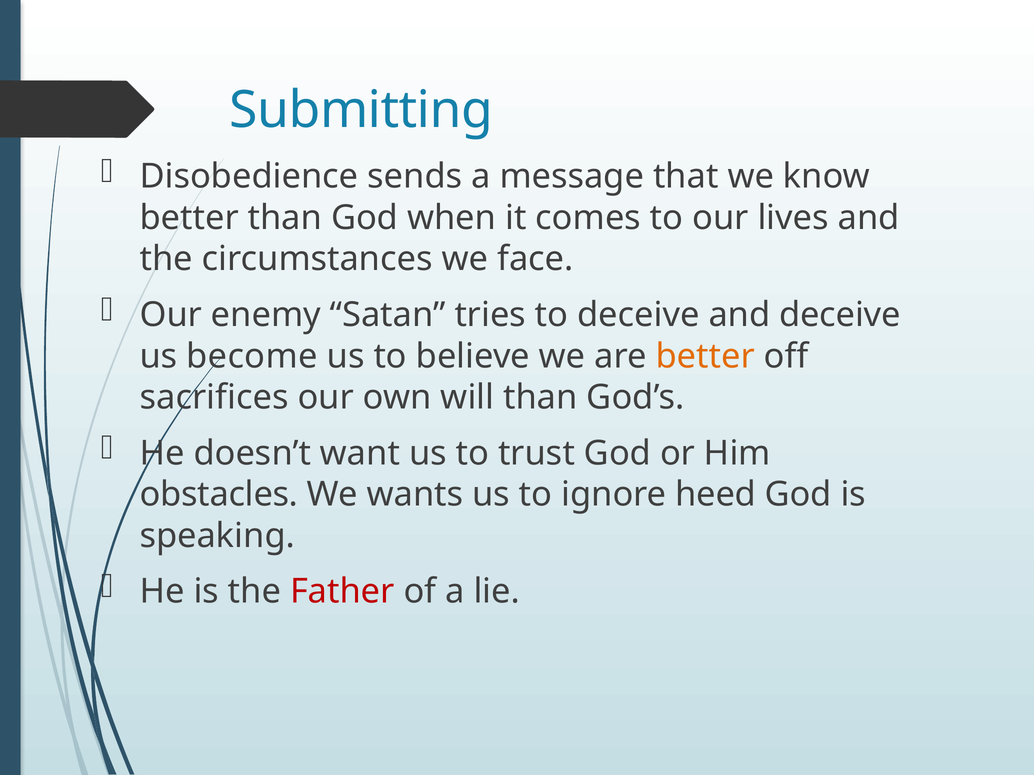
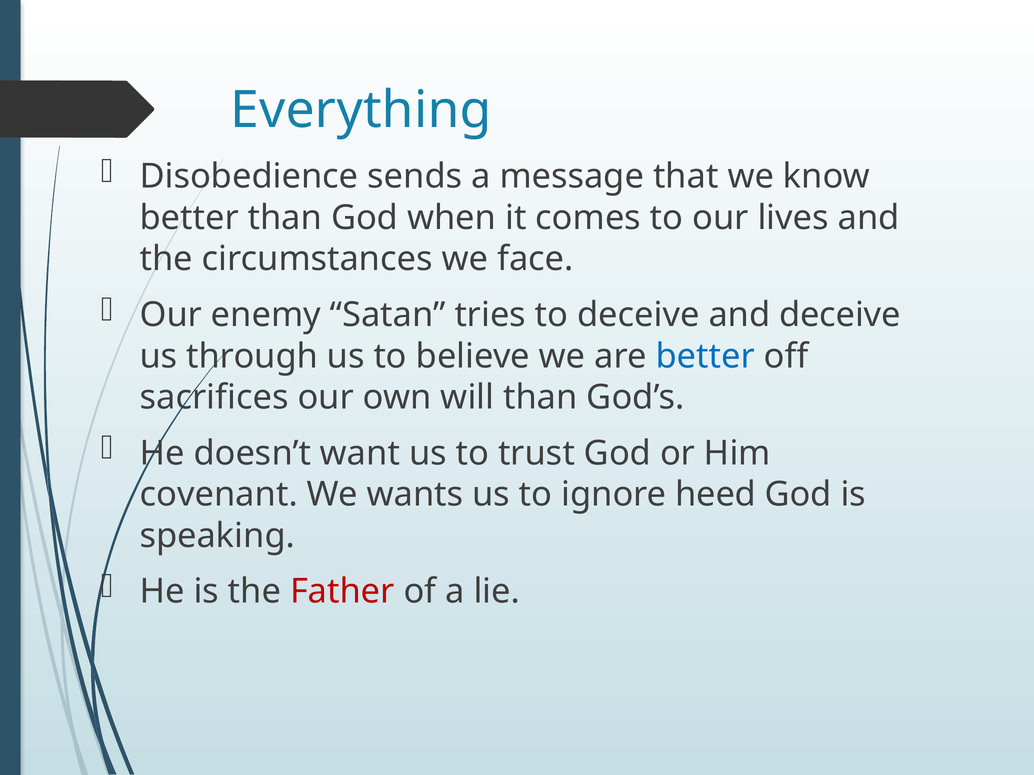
Submitting: Submitting -> Everything (361, 110)
become: become -> through (252, 356)
better colour: orange -> blue (705, 356)
obstacles: obstacles -> covenant (219, 495)
